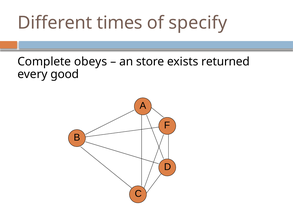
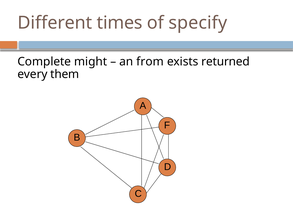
obeys: obeys -> might (91, 61)
store: store -> from (150, 61)
good: good -> them (65, 74)
